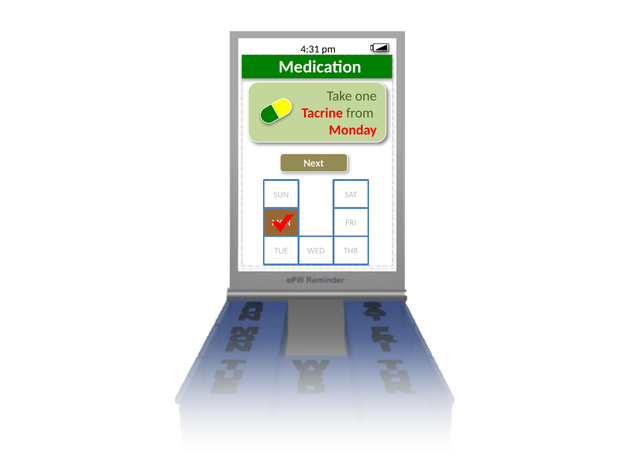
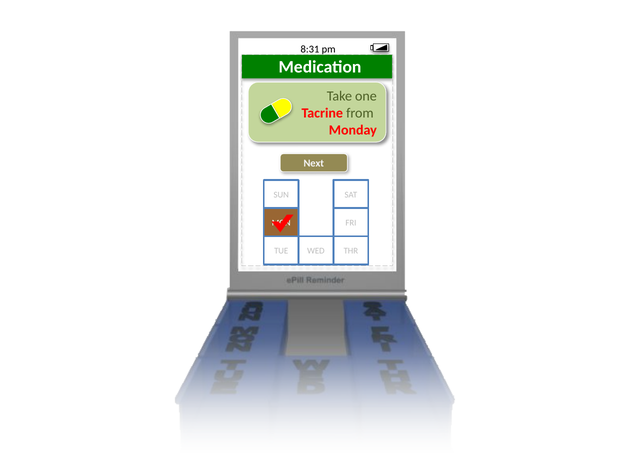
4:31: 4:31 -> 8:31 (310, 49)
